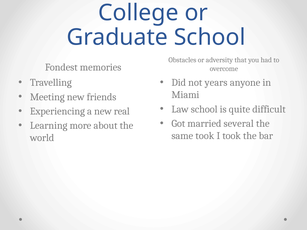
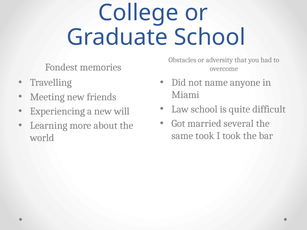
years: years -> name (216, 83)
real: real -> will (122, 111)
